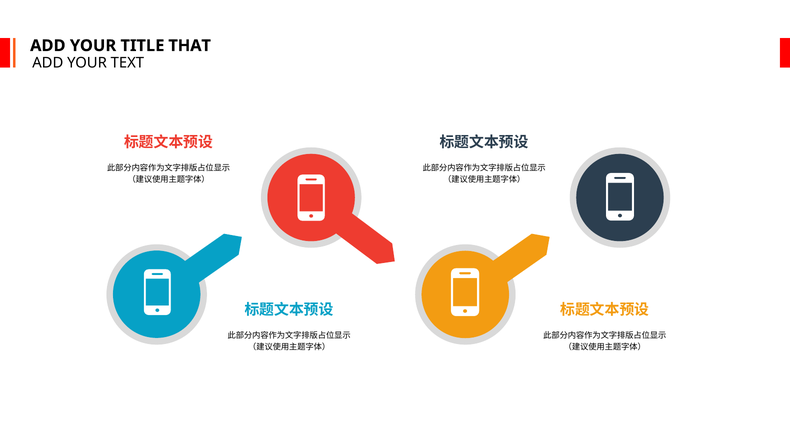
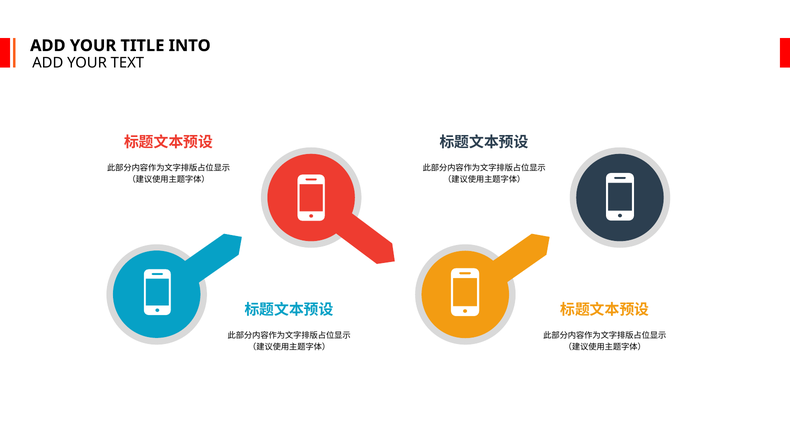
THAT: THAT -> INTO (190, 46)
